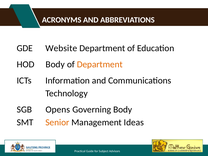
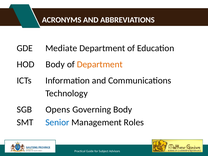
Website: Website -> Mediate (61, 48)
Senior colour: orange -> blue (57, 122)
Ideas: Ideas -> Roles (134, 122)
